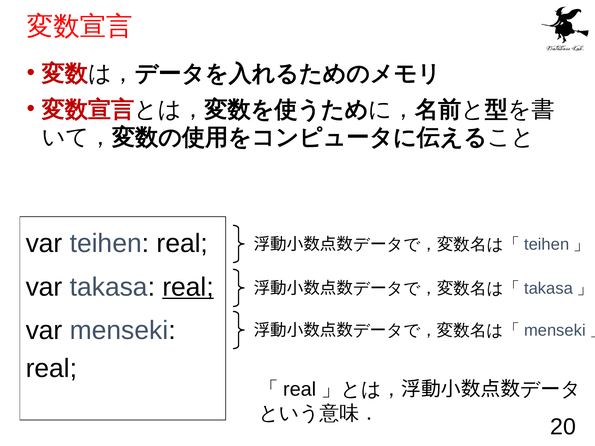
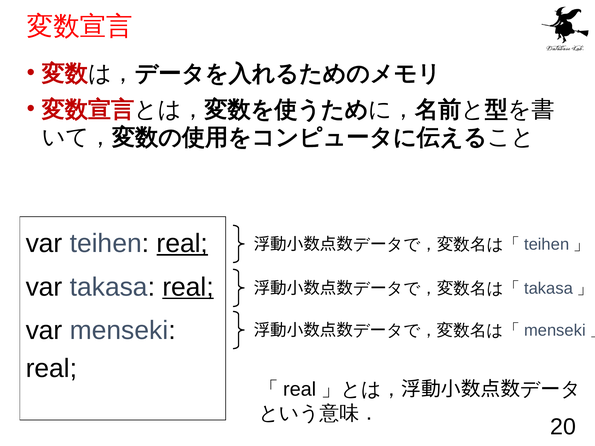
real underline: none -> present (182, 244)
